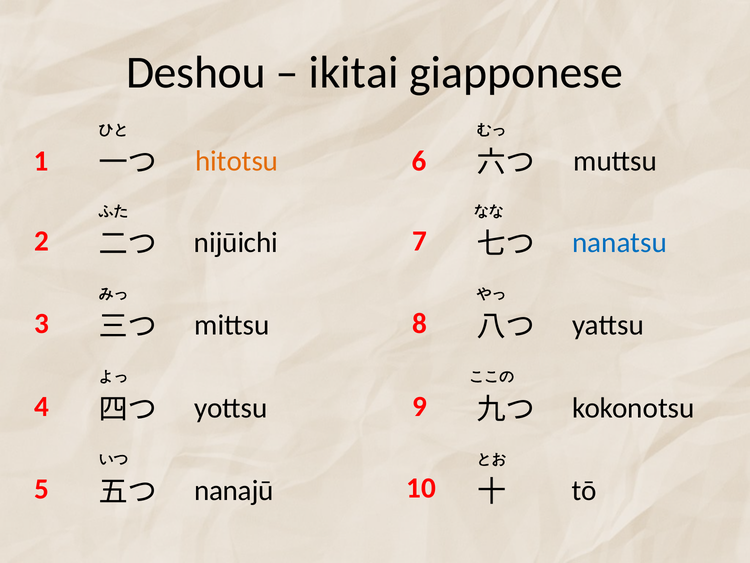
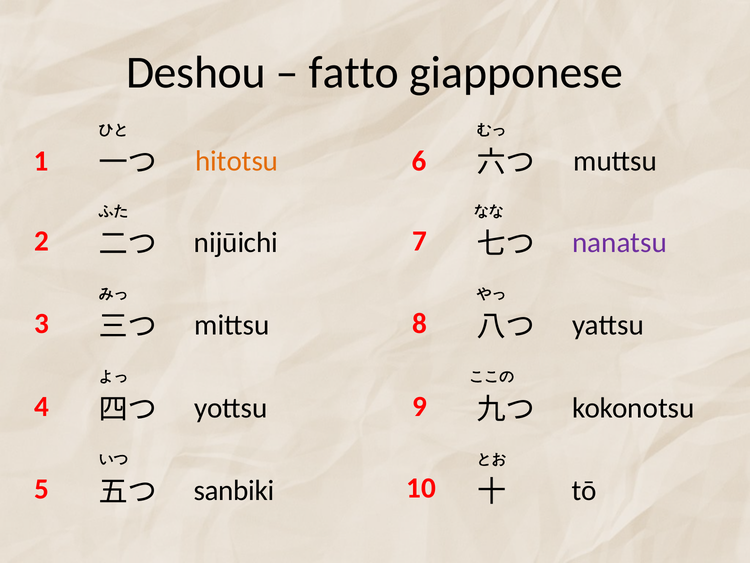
ikitai: ikitai -> fatto (354, 73)
nanatsu colour: blue -> purple (619, 242)
nanajū: nanajū -> sanbiki (234, 490)
